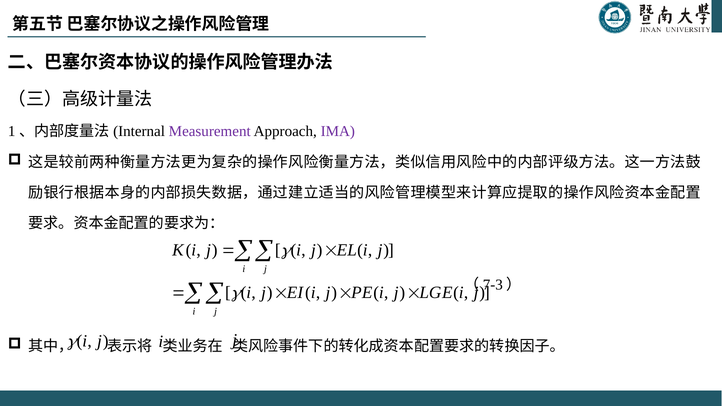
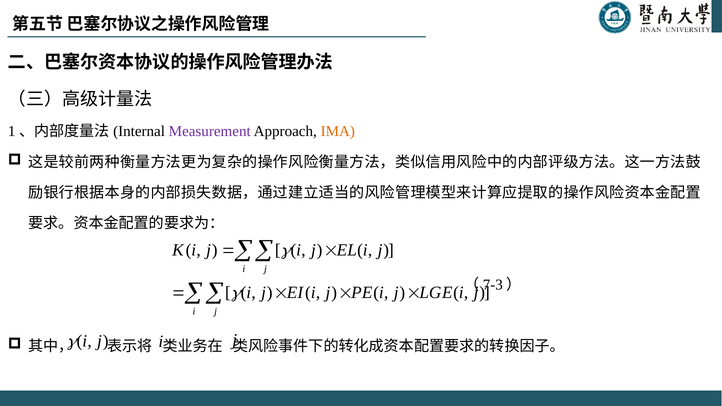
IMA colour: purple -> orange (338, 132)
